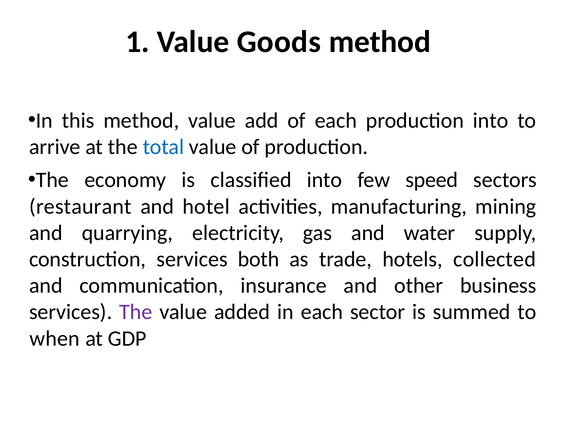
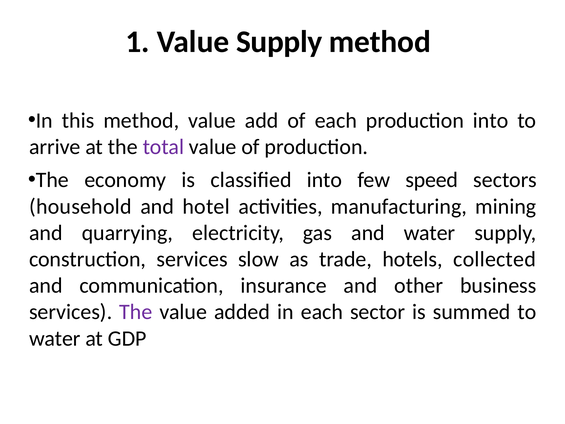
Value Goods: Goods -> Supply (279, 42)
total colour: blue -> purple (163, 147)
restaurant: restaurant -> household (80, 206)
both: both -> slow (259, 259)
when: when -> water (55, 338)
